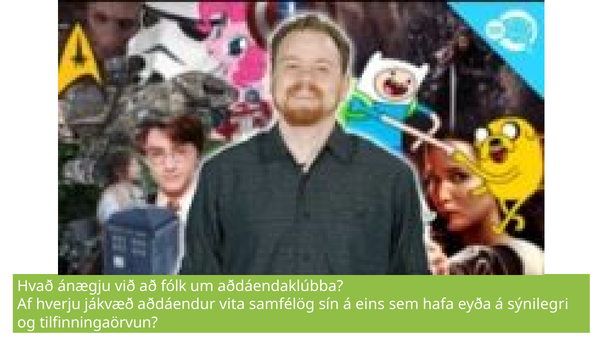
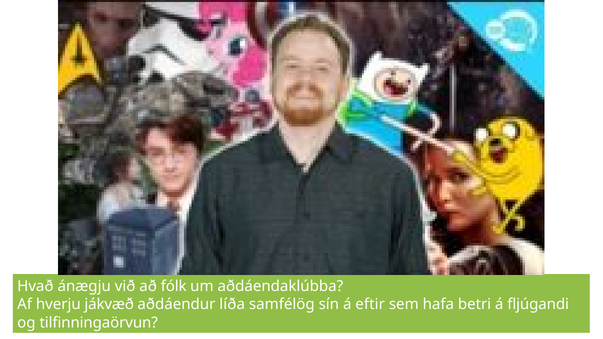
vita: vita -> líða (232, 305)
eins: eins -> eftir (370, 305)
eyða: eyða -> betri (475, 305)
sýnilegri: sýnilegri -> fljúgandi (538, 305)
